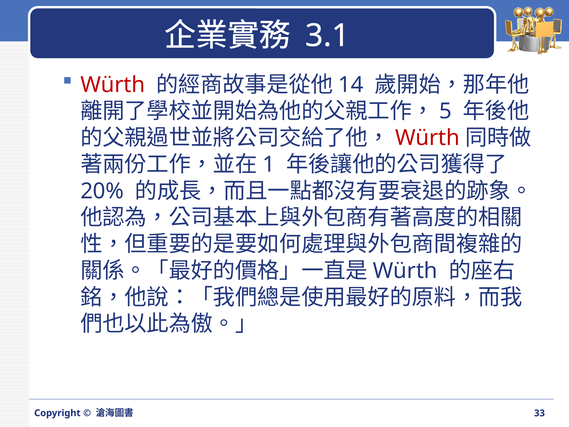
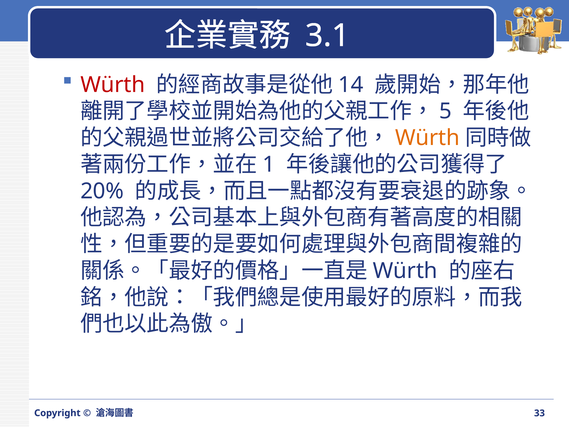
Würth colour: red -> orange (427, 138)
